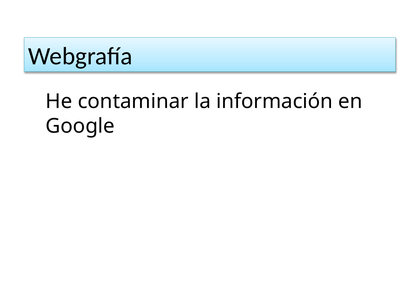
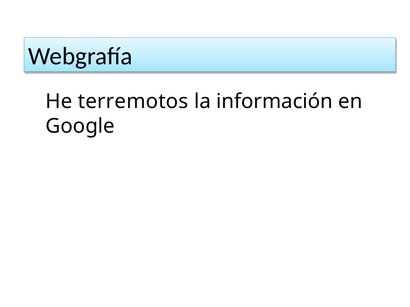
contaminar: contaminar -> terremotos (133, 102)
